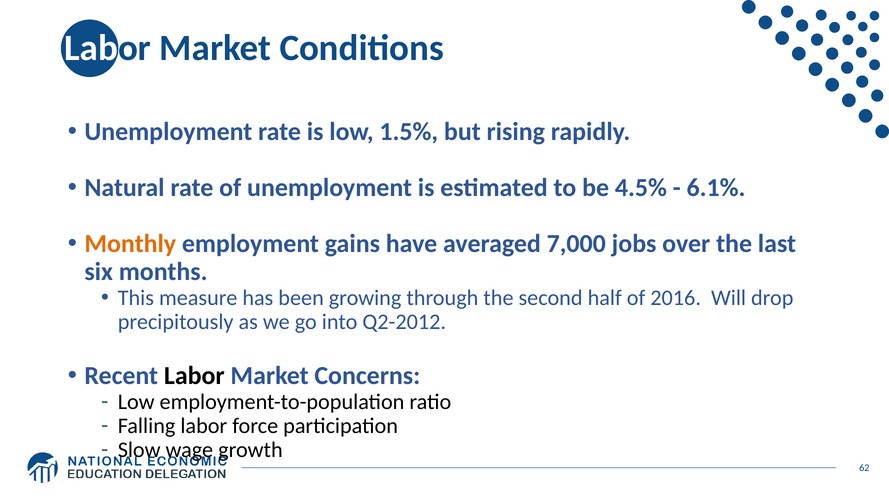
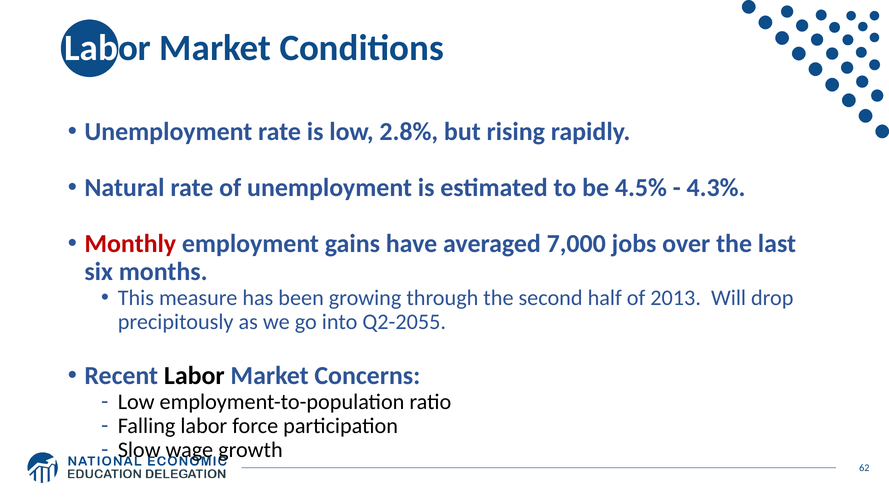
1.5%: 1.5% -> 2.8% (409, 132)
6.1%: 6.1% -> 4.3% (716, 188)
Monthly colour: orange -> red (130, 244)
2016: 2016 -> 2013 (676, 298)
Q2-2012: Q2-2012 -> Q2-2055 (404, 322)
